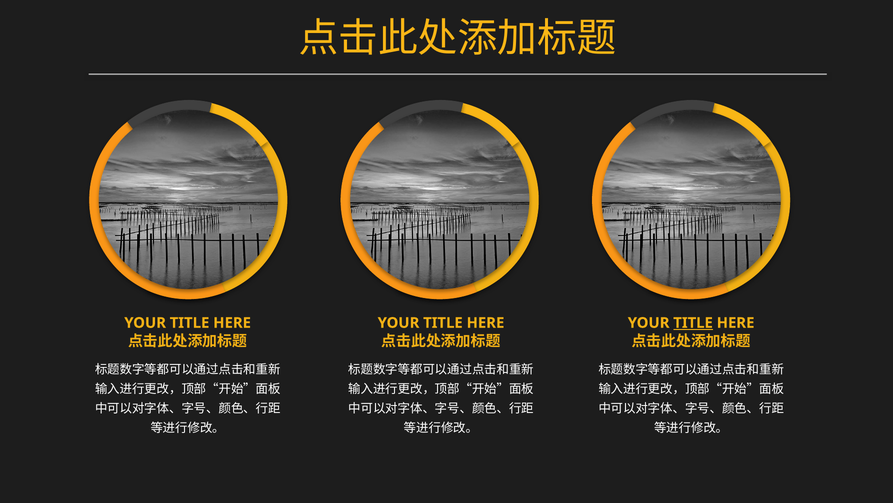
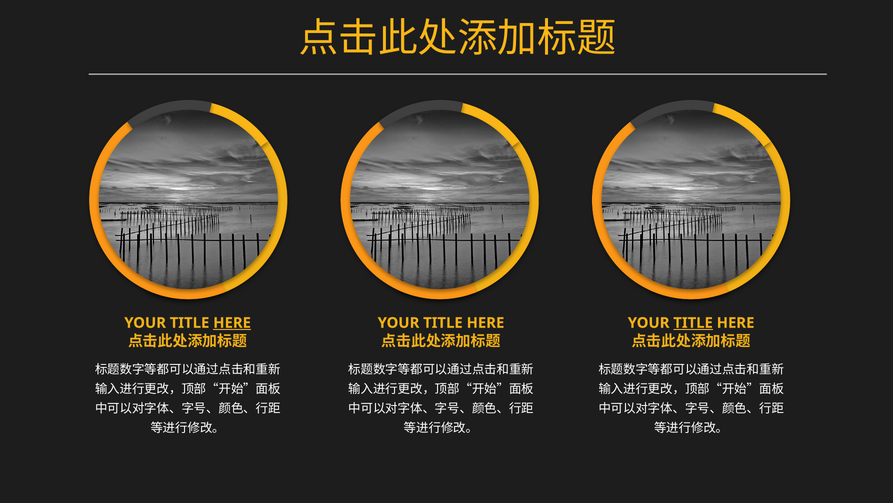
HERE underline: none -> present (232, 322)
